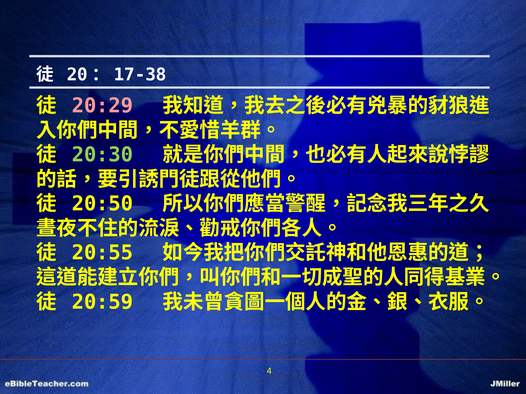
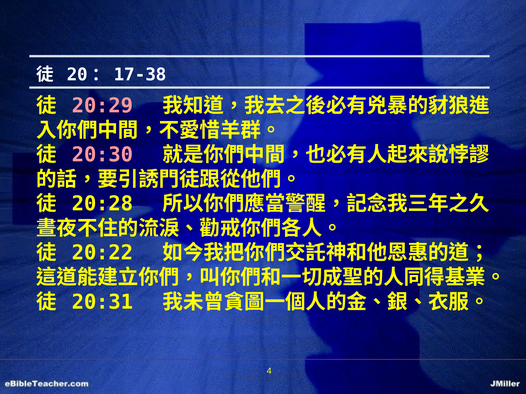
20:30 colour: light green -> pink (102, 155)
20:50: 20:50 -> 20:28 (102, 204)
20:55: 20:55 -> 20:22 (102, 253)
20:59: 20:59 -> 20:31 (102, 302)
